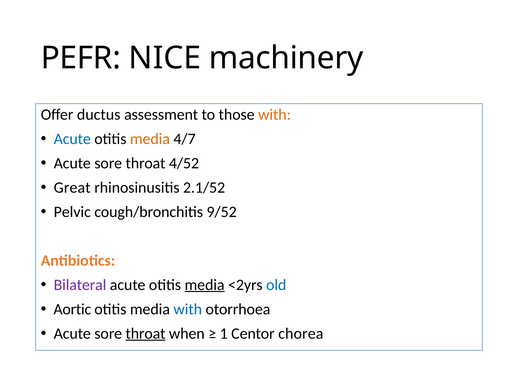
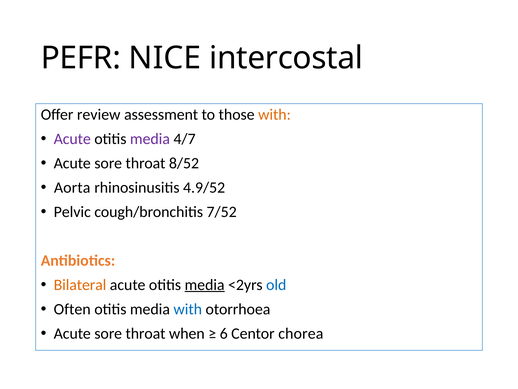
machinery: machinery -> intercostal (286, 58)
ductus: ductus -> review (99, 114)
Acute colour: blue -> purple (72, 139)
media colour: orange -> purple (150, 139)
4/52: 4/52 -> 8/52 (184, 163)
Great: Great -> Aorta (72, 187)
2.1/52: 2.1/52 -> 4.9/52 (204, 187)
9/52: 9/52 -> 7/52 (222, 212)
Bilateral colour: purple -> orange (80, 284)
Aortic: Aortic -> Often (72, 309)
throat underline: present -> none (146, 333)
1: 1 -> 6 (224, 333)
